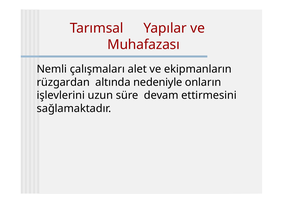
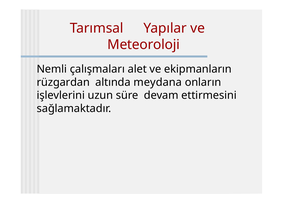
Muhafazası: Muhafazası -> Meteoroloji (144, 44)
nedeniyle: nedeniyle -> meydana (158, 82)
